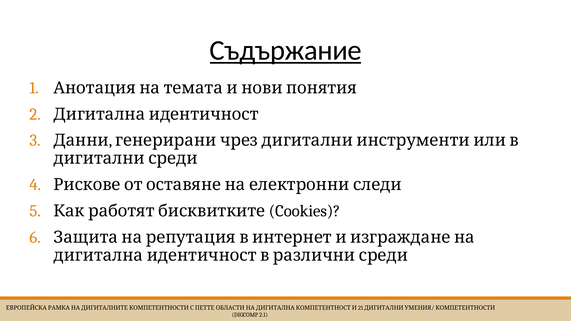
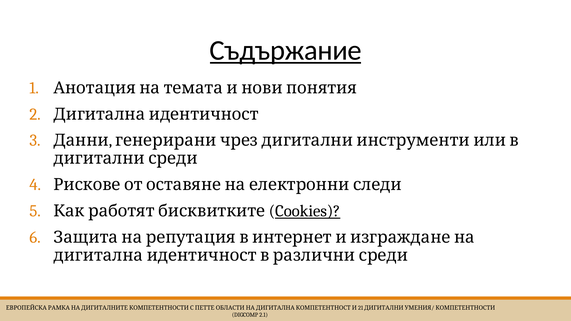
Cookies underline: none -> present (308, 211)
